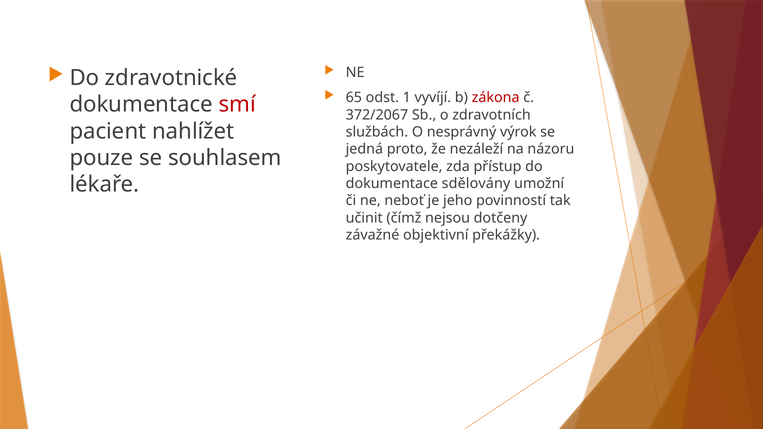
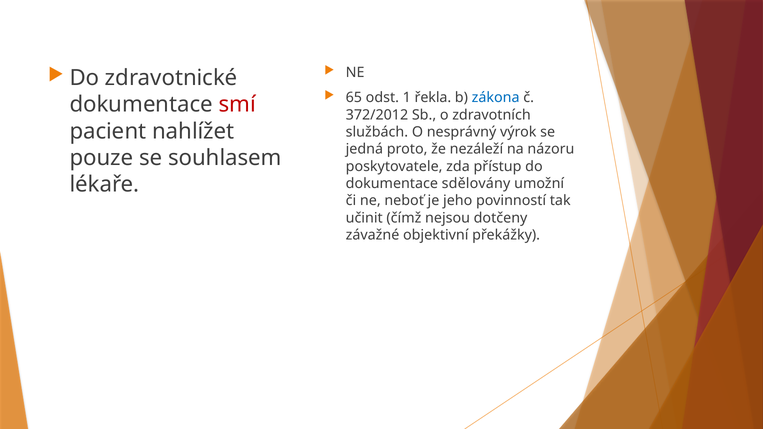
vyvíjí: vyvíjí -> řekla (433, 98)
zákona colour: red -> blue (496, 98)
372/2067: 372/2067 -> 372/2012 (377, 115)
